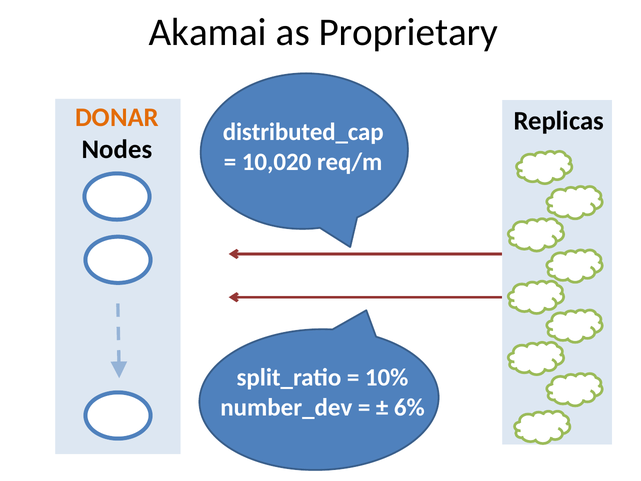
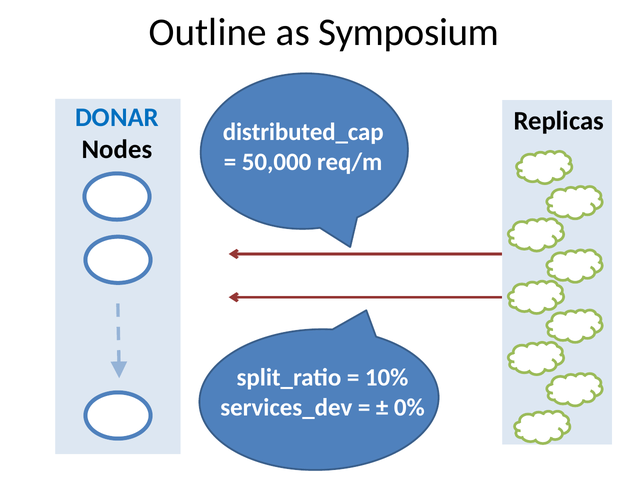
Akamai: Akamai -> Outline (208, 32)
Proprietary: Proprietary -> Symposium (409, 32)
DONAR colour: orange -> blue (117, 117)
10,020: 10,020 -> 50,000 (277, 162)
number_dev: number_dev -> services_dev (286, 407)
6%: 6% -> 0% (409, 407)
